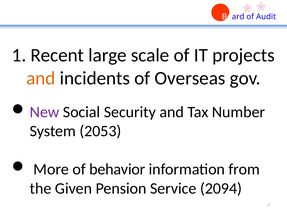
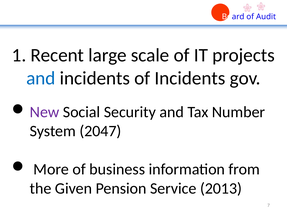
and colour: orange -> blue (41, 78)
of Overseas: Overseas -> Incidents (190, 78)
2053: 2053 -> 2047 (100, 131)
behavior: behavior -> business (117, 169)
2094: 2094 -> 2013 (221, 189)
